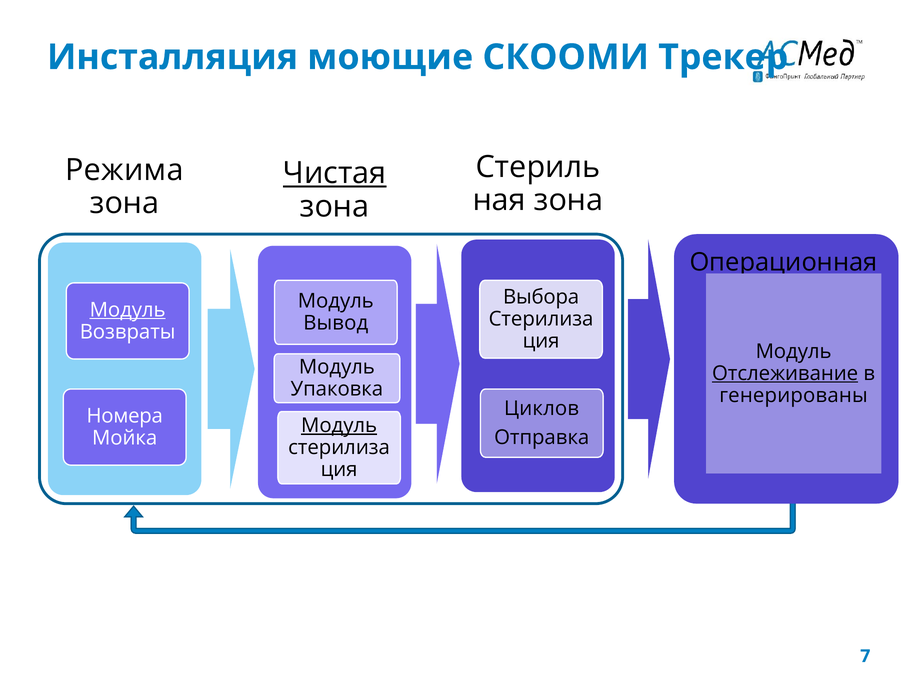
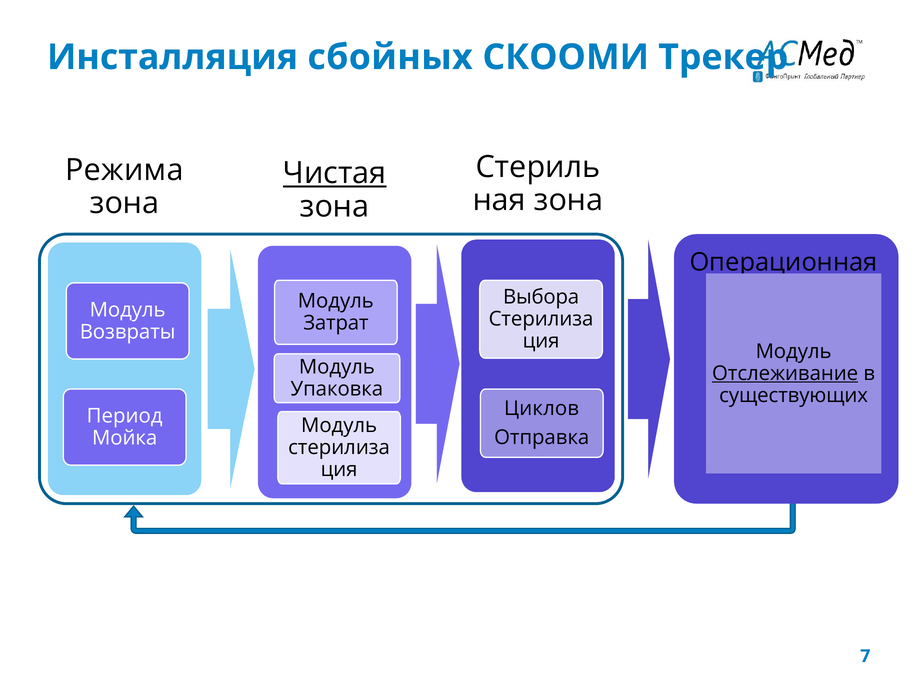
моющие: моющие -> сбойных (390, 57)
Модуль underline: present -> none (128, 310)
Вывод: Вывод -> Затрат (336, 323)
генерированы: генерированы -> существующих (794, 395)
Номера: Номера -> Период (125, 416)
Модуль underline: present -> none (339, 425)
